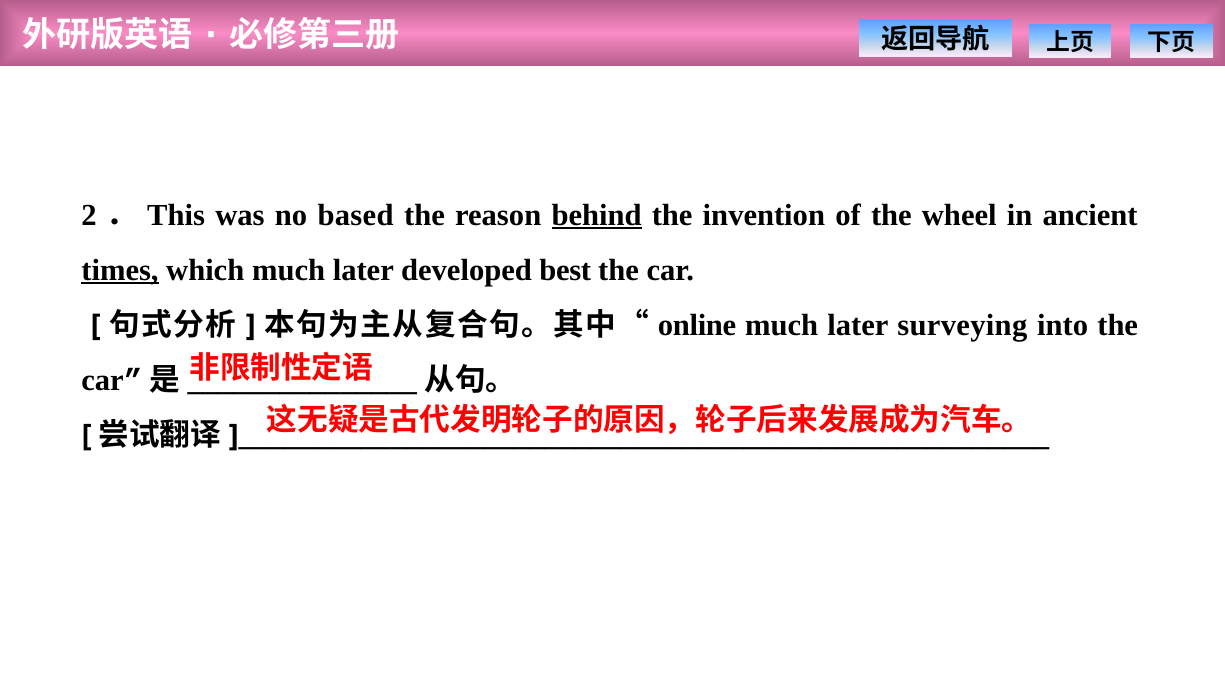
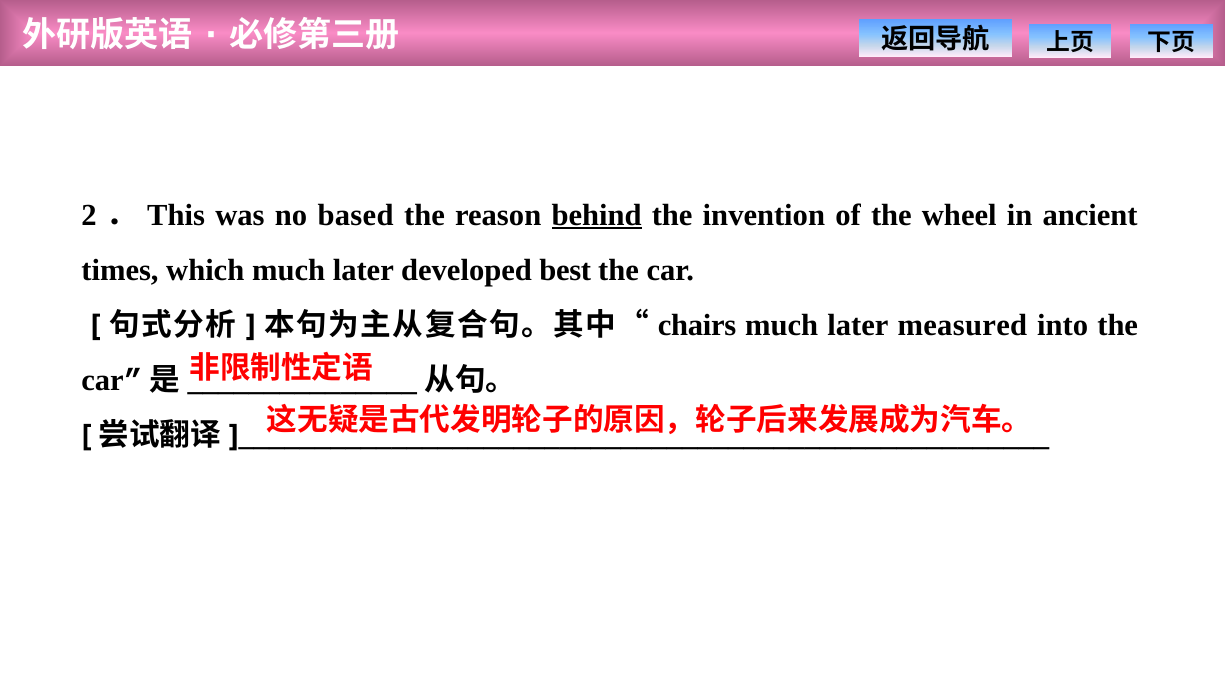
times underline: present -> none (120, 270)
online: online -> chairs (697, 325)
surveying: surveying -> measured (962, 325)
